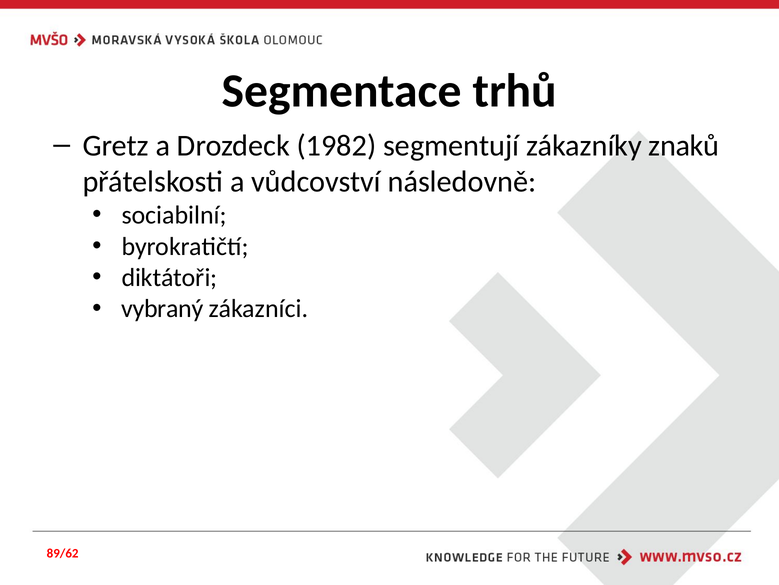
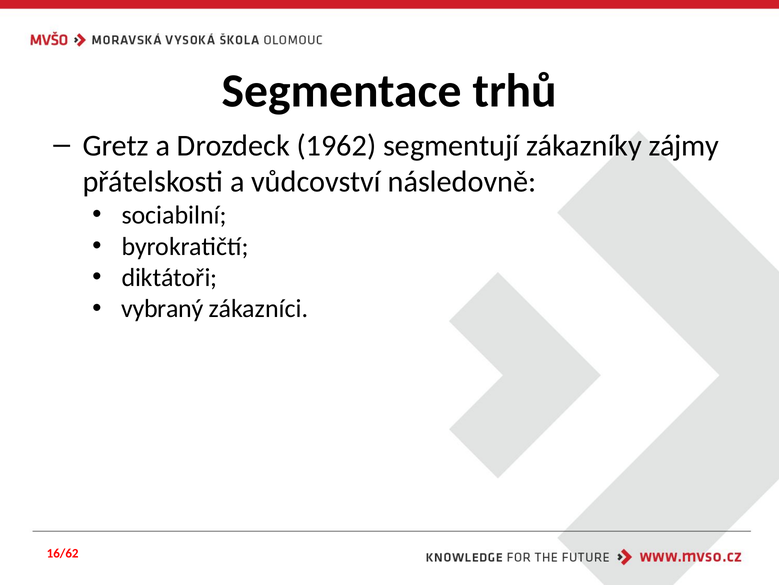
1982: 1982 -> 1962 (336, 145)
znaků: znaků -> zájmy (684, 145)
89/62: 89/62 -> 16/62 (63, 553)
